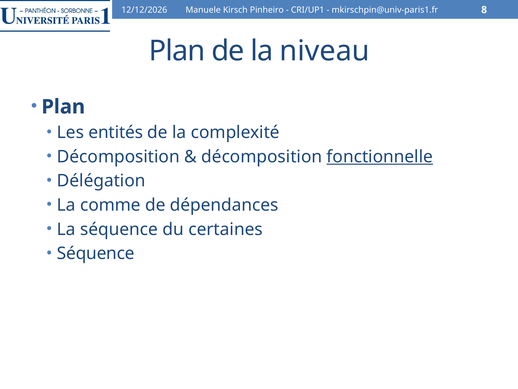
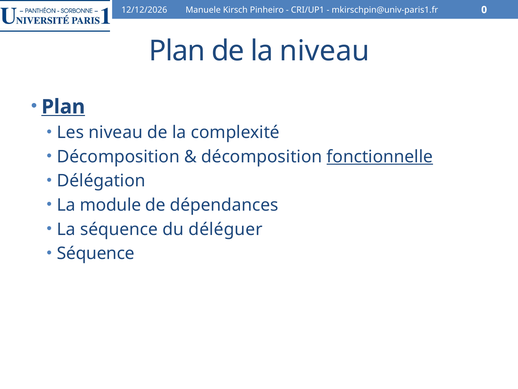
8: 8 -> 0 (484, 10)
Plan underline: none -> present (63, 107)
Les entités: entités -> niveau (116, 132)
comme: comme -> module (110, 205)
certaines: certaines -> déléguer (226, 229)
